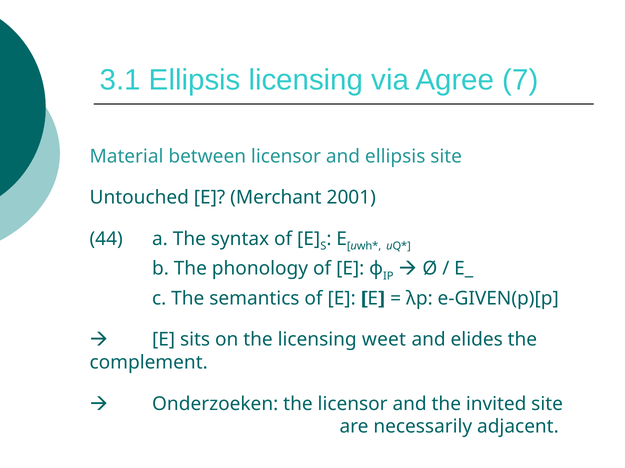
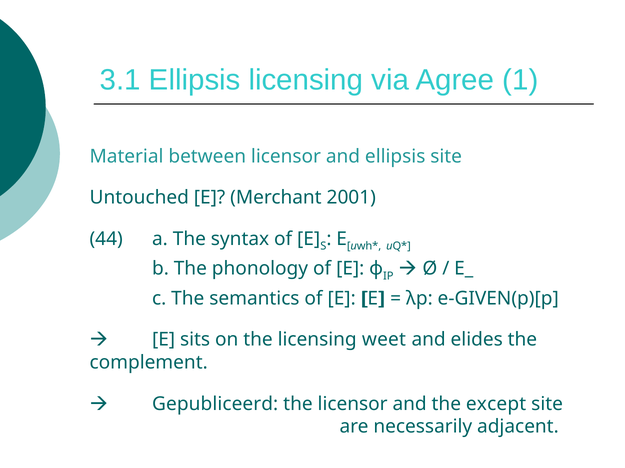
7: 7 -> 1 (520, 80)
Onderzoeken: Onderzoeken -> Gepubliceerd (215, 404)
invited: invited -> except (496, 404)
